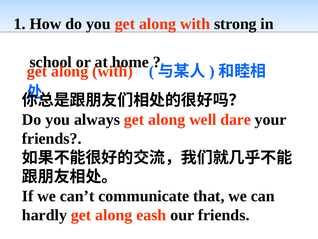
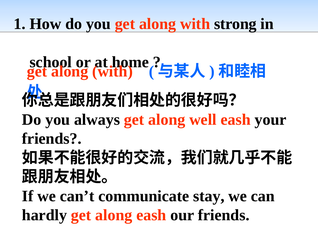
well dare: dare -> eash (236, 119)
that: that -> stay (209, 196)
